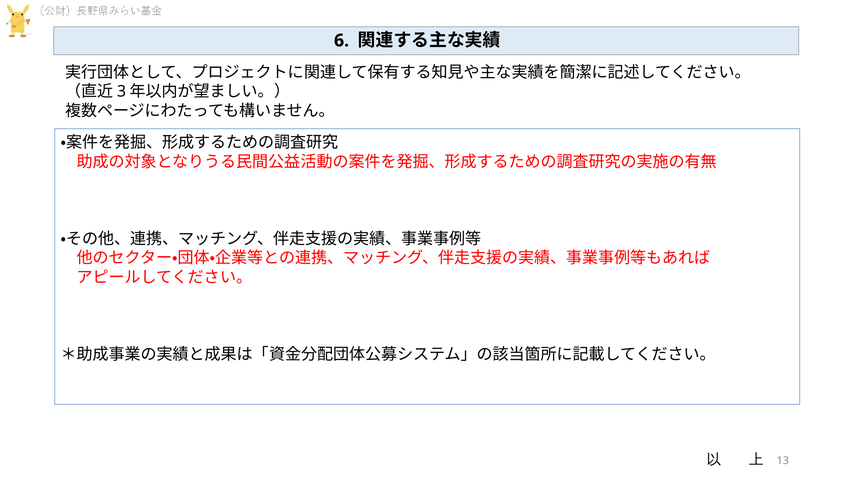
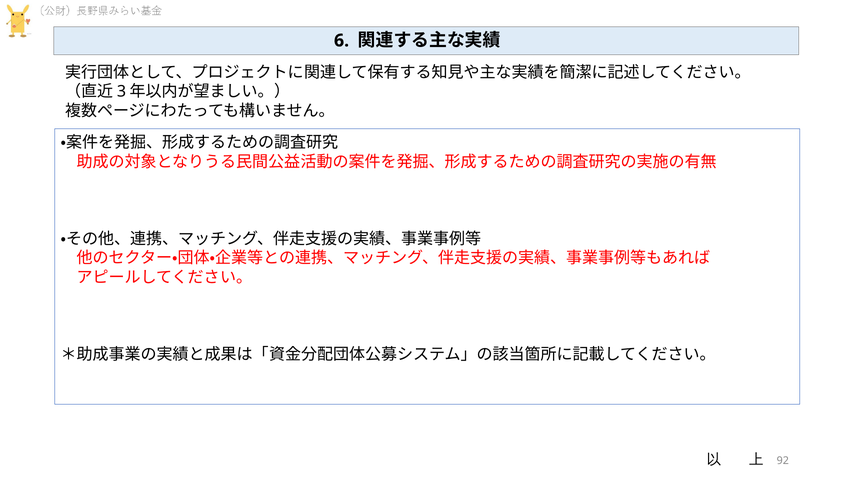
13: 13 -> 92 (783, 460)
